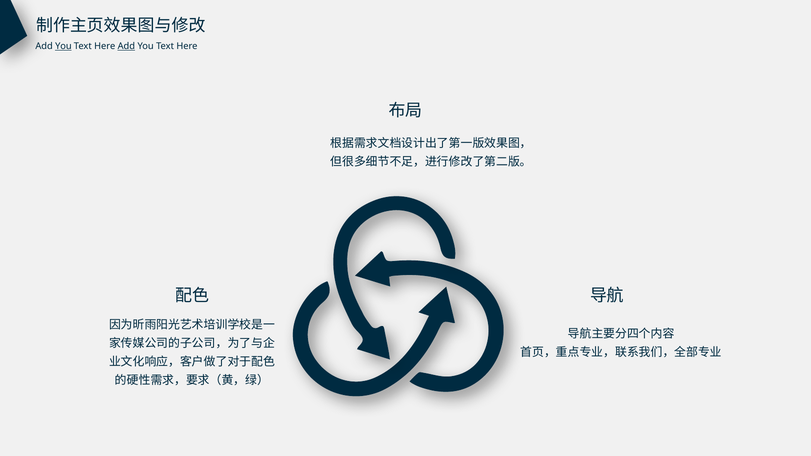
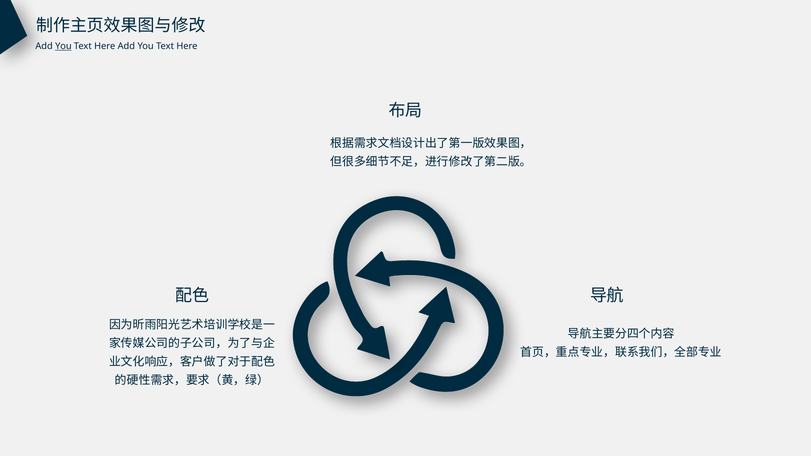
Add underline: present -> none (126, 46)
